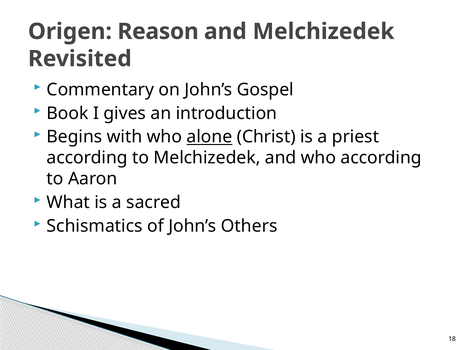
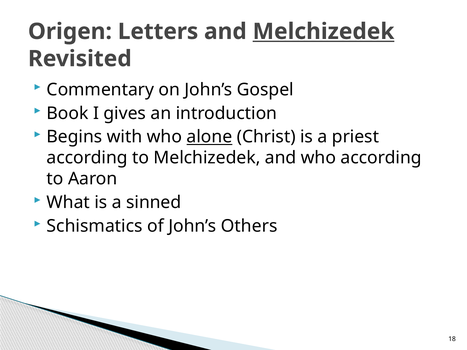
Reason: Reason -> Letters (158, 32)
Melchizedek underline: none -> present (324, 32)
sacred: sacred -> sinned (154, 203)
